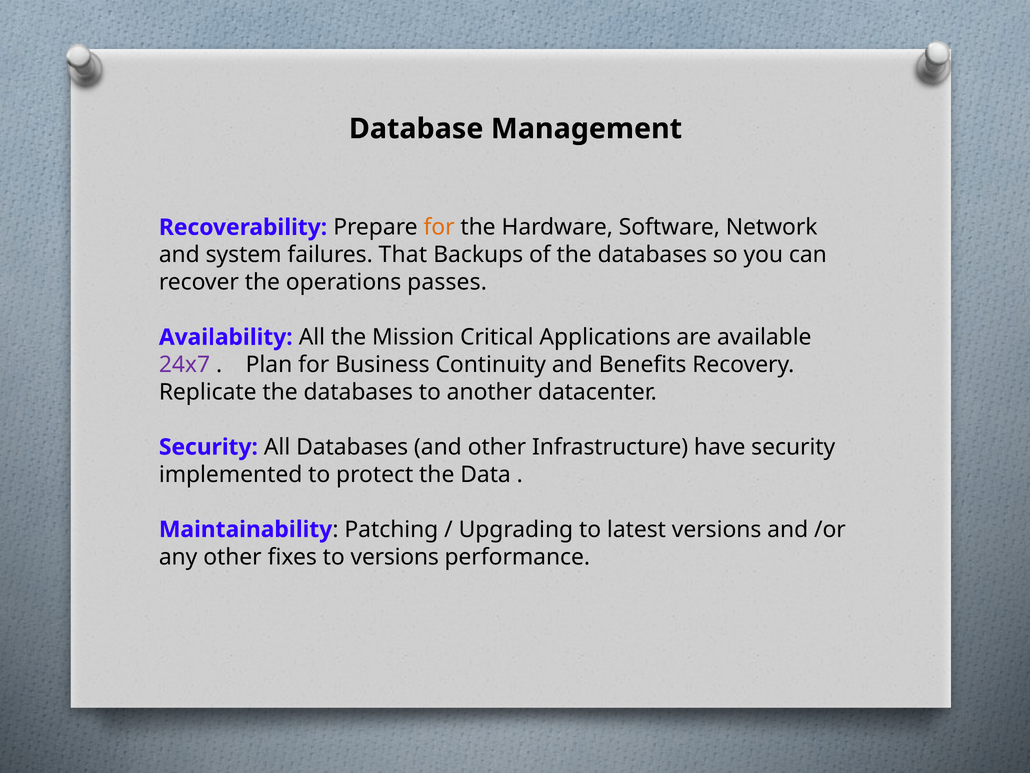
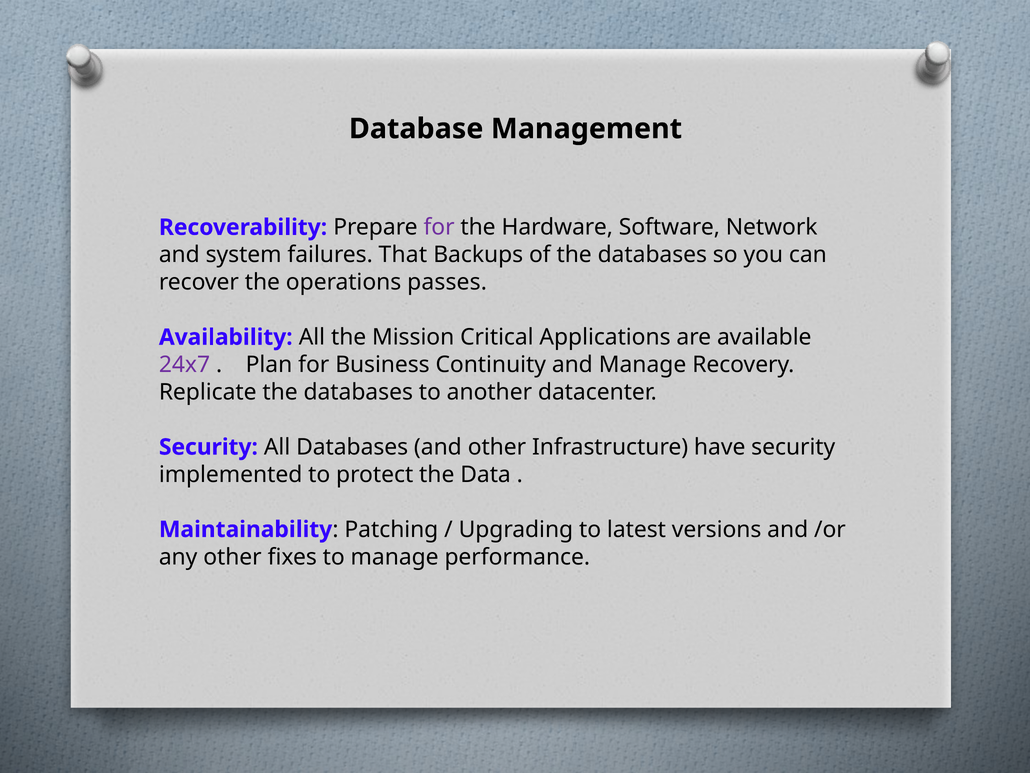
for colour: orange -> purple (439, 227)
and Benefits: Benefits -> Manage (643, 364)
to versions: versions -> manage (395, 557)
